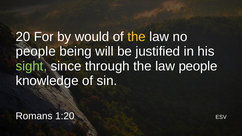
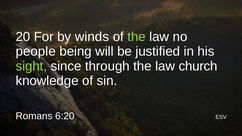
would: would -> winds (92, 37)
the colour: yellow -> light green (137, 37)
law people: people -> church (198, 66)
1:20: 1:20 -> 6:20 (65, 116)
